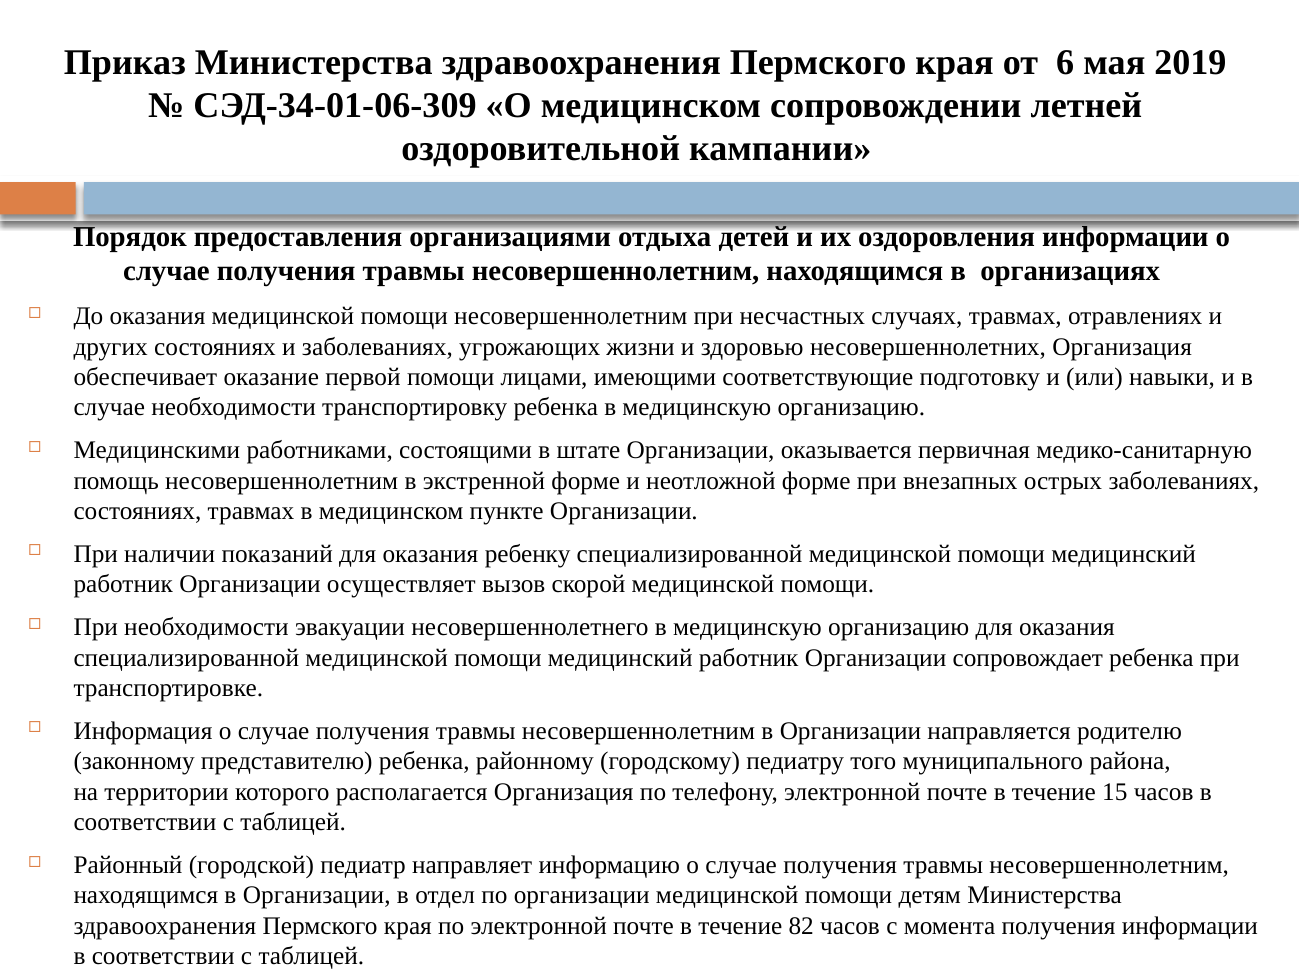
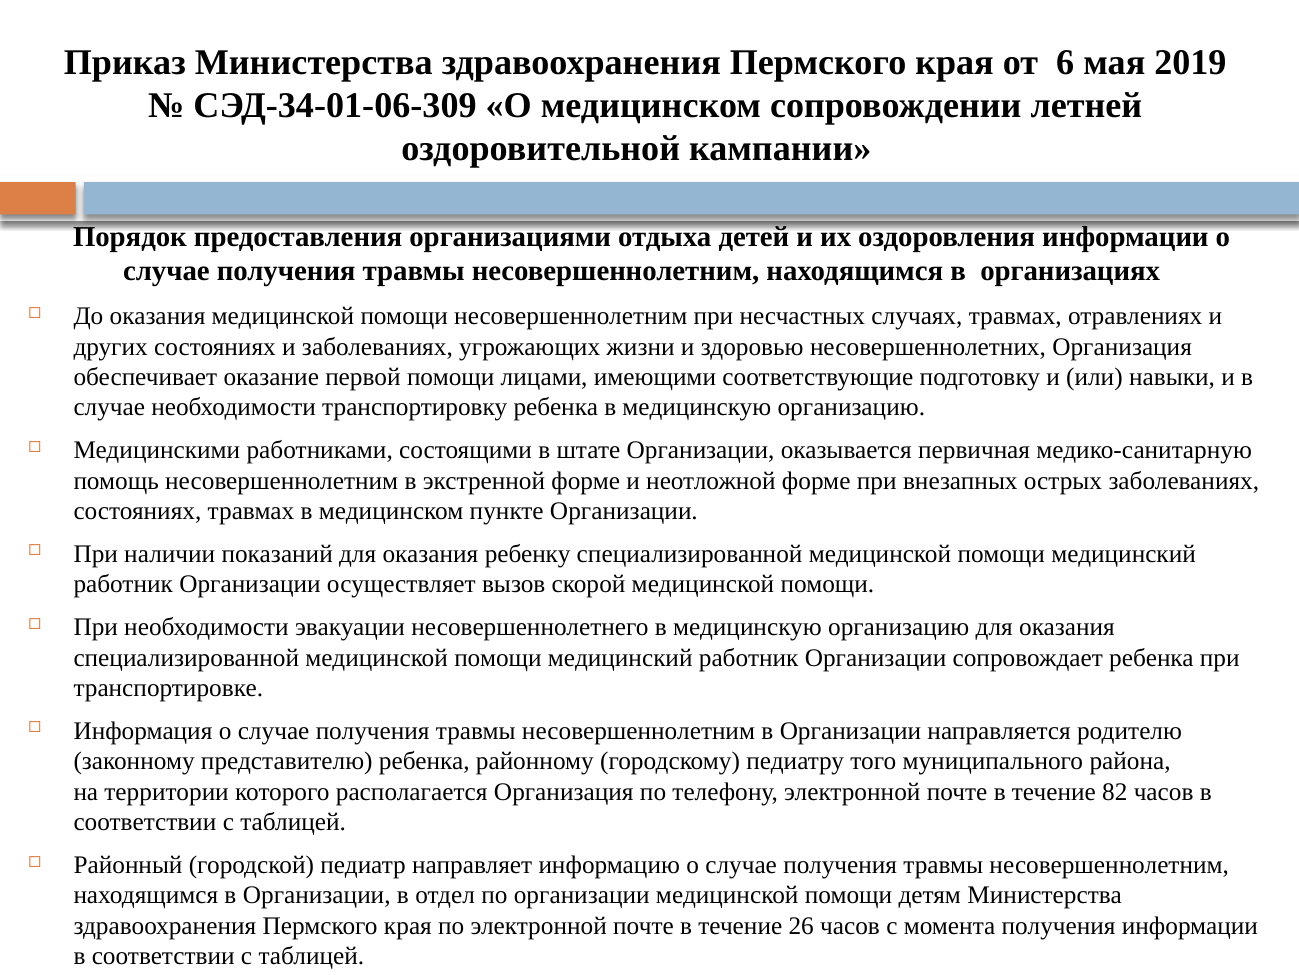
15: 15 -> 82 (1115, 791)
82: 82 -> 26 (801, 925)
